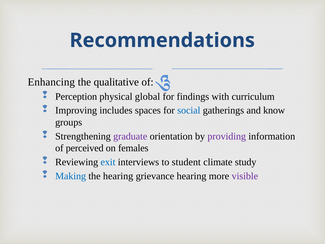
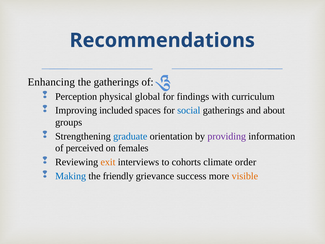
the qualitative: qualitative -> gatherings (116, 82)
includes: includes -> included (116, 110)
know: know -> about (274, 110)
graduate colour: purple -> blue (130, 136)
exit colour: blue -> orange (108, 162)
student: student -> cohorts (186, 162)
study: study -> order (246, 162)
the hearing: hearing -> friendly (118, 176)
grievance hearing: hearing -> success (192, 176)
visible colour: purple -> orange (245, 176)
